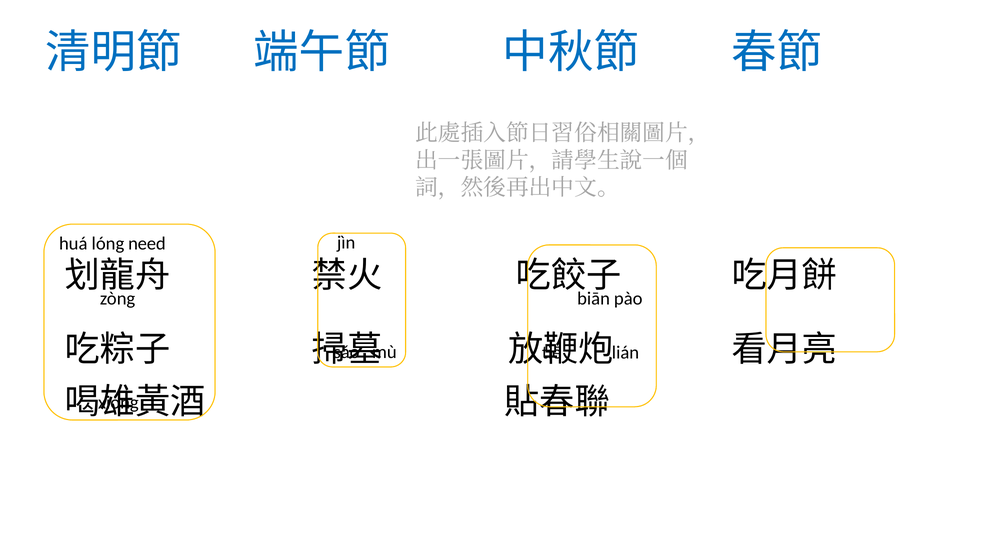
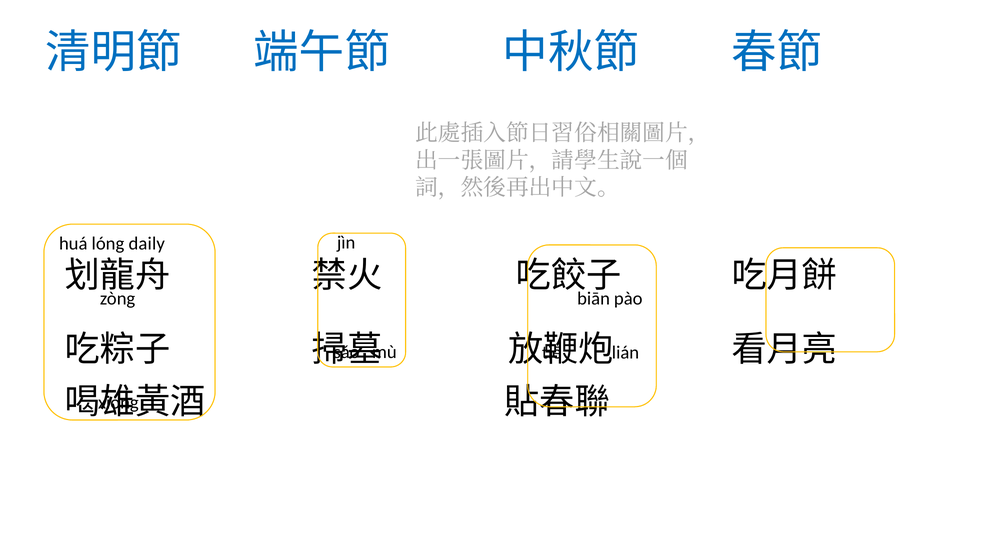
need: need -> daily (147, 244)
